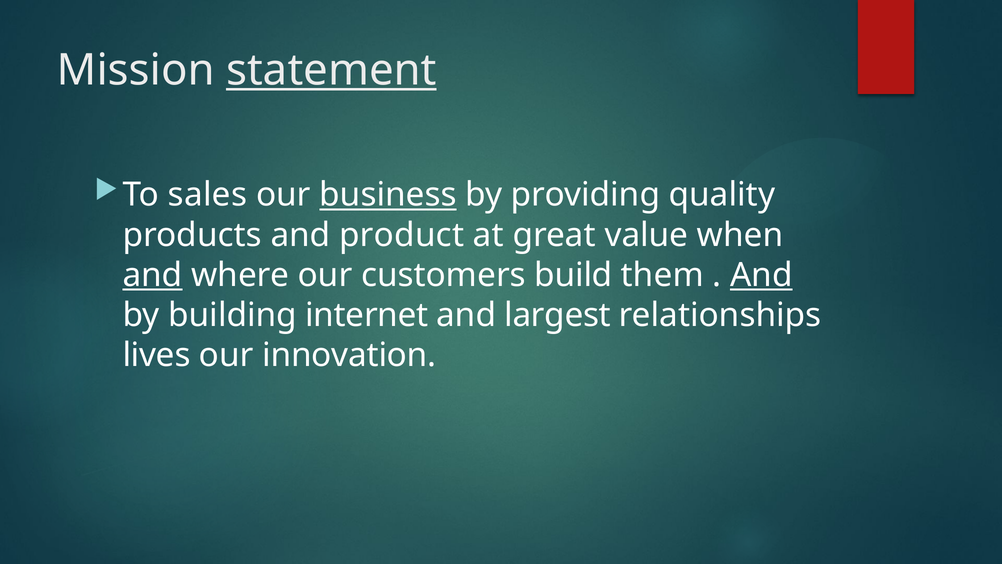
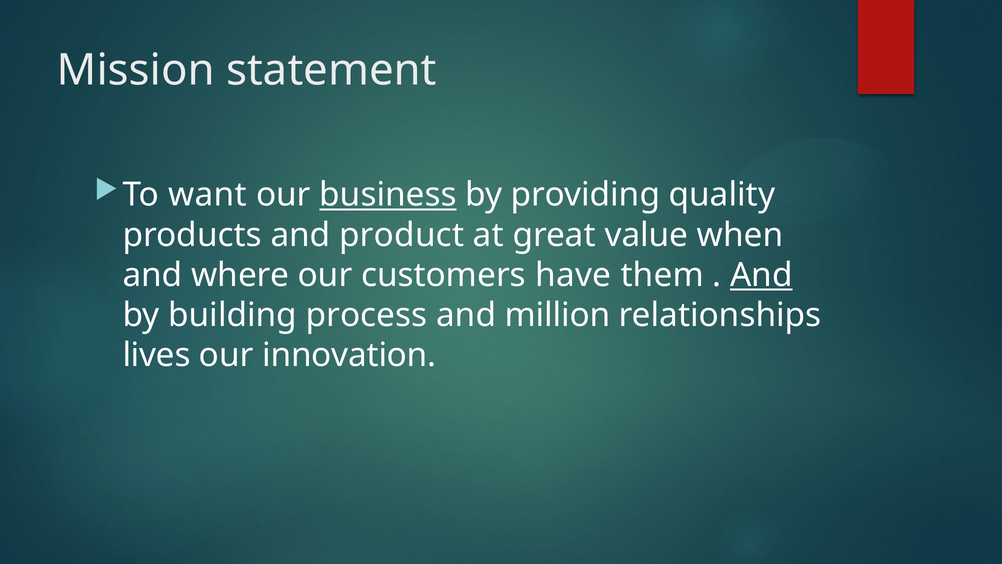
statement underline: present -> none (331, 70)
sales: sales -> want (207, 195)
and underline: present -> none (153, 275)
build: build -> have (573, 275)
internet: internet -> process (367, 315)
largest: largest -> million (558, 315)
